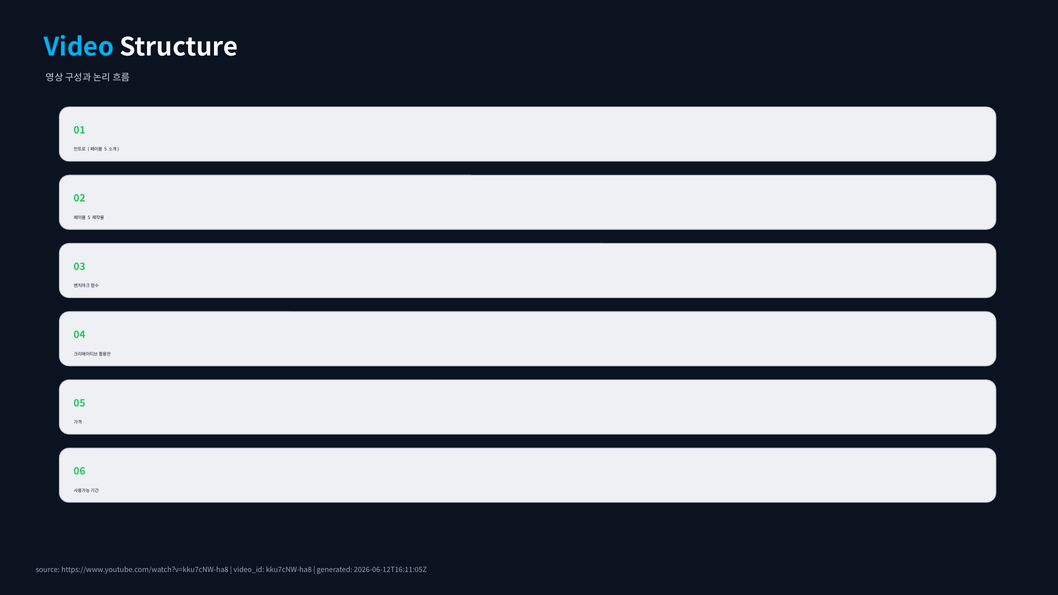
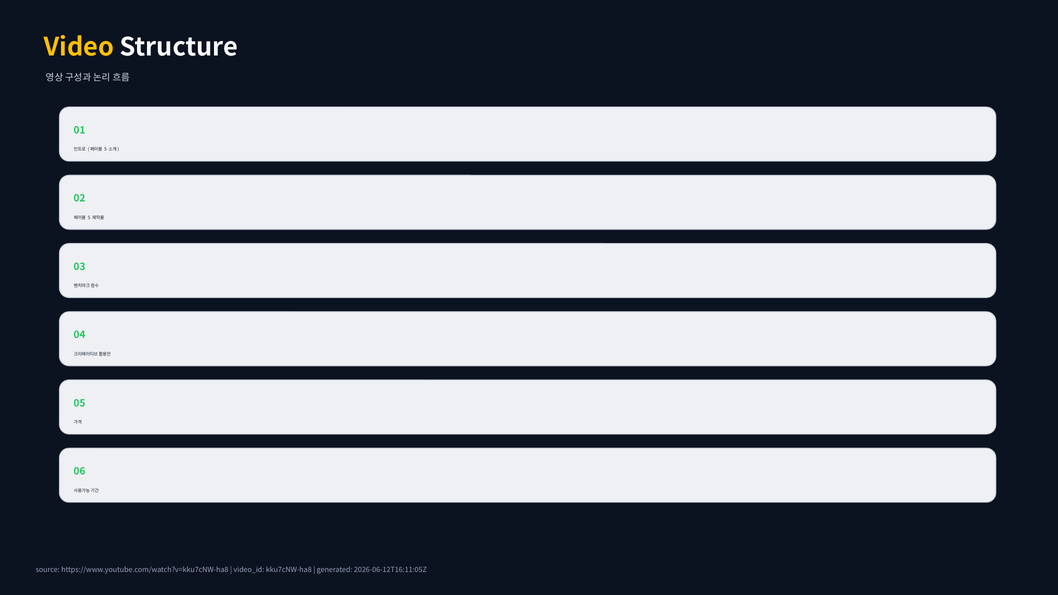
Video colour: light blue -> yellow (79, 47)
